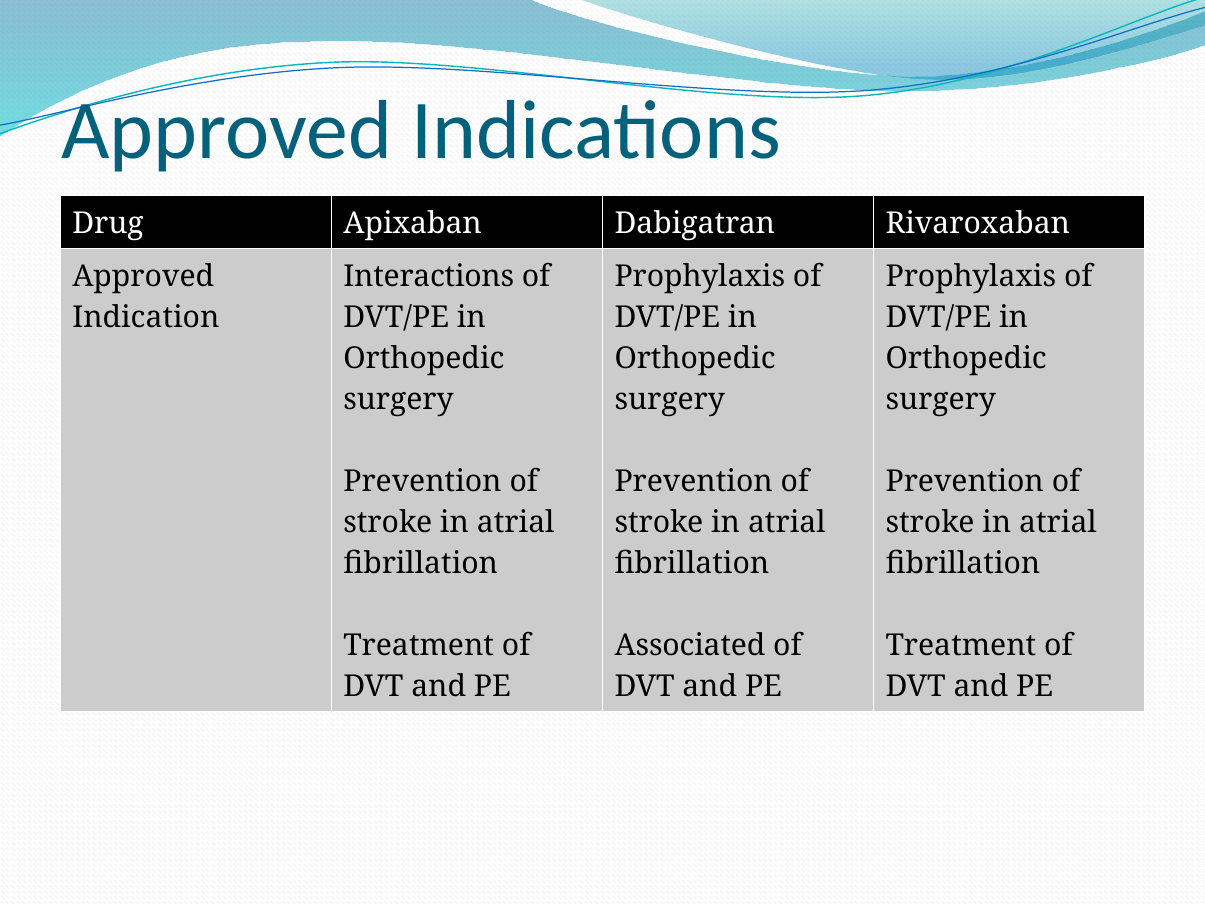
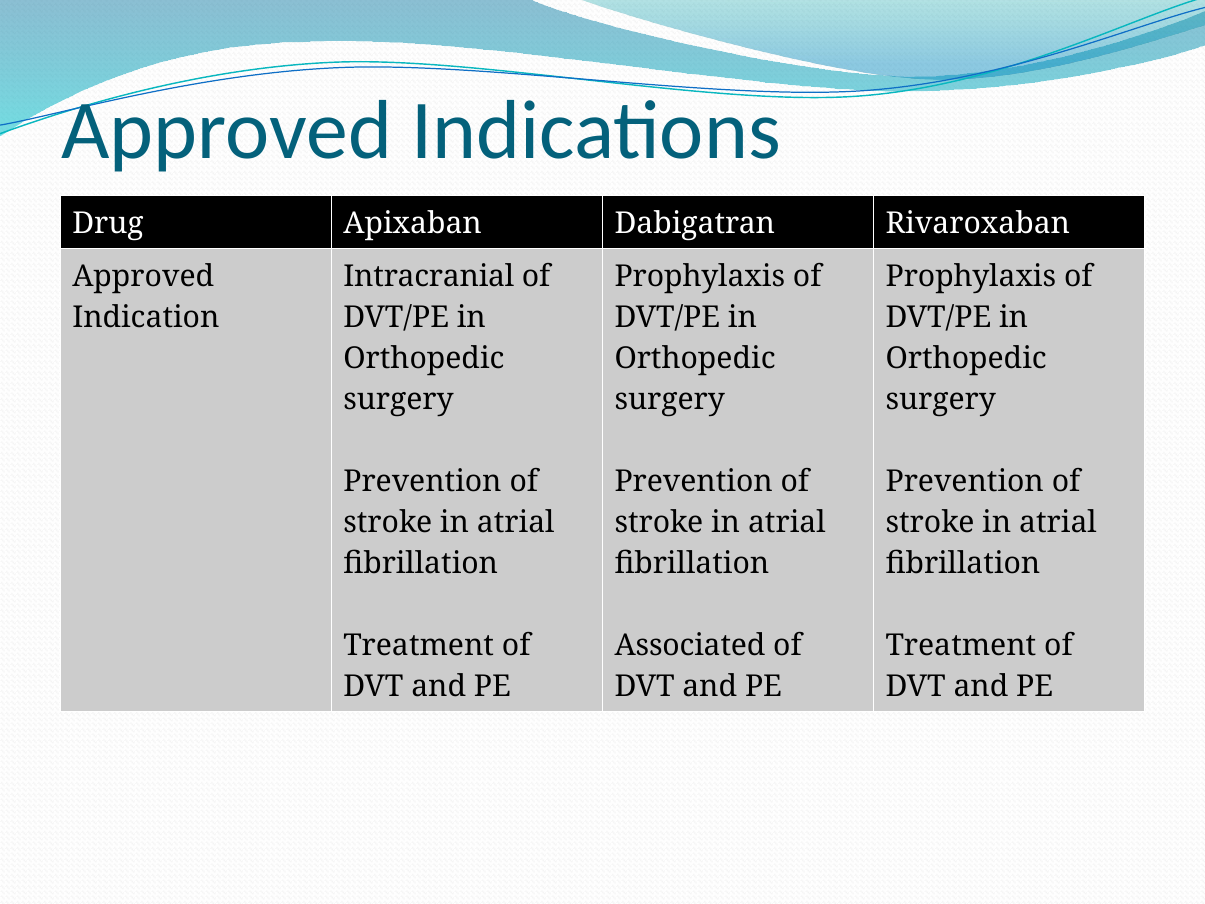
Interactions: Interactions -> Intracranial (429, 276)
